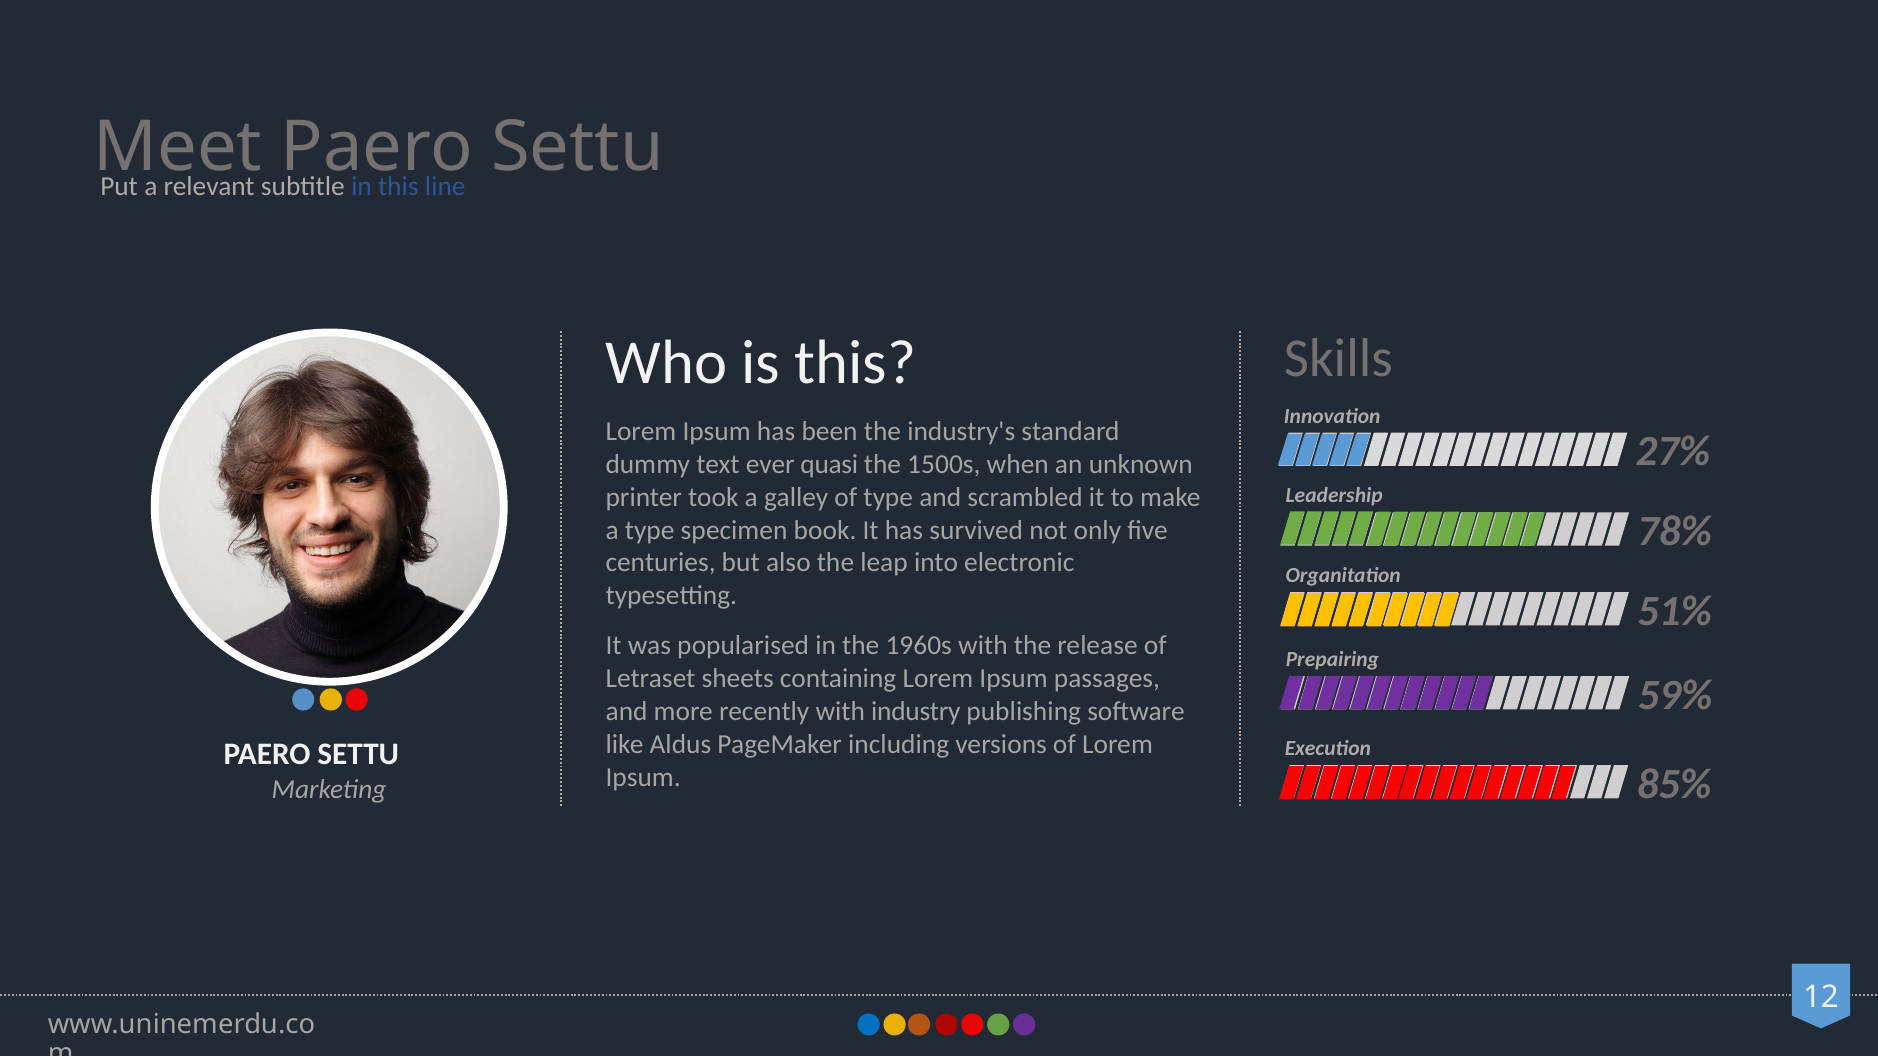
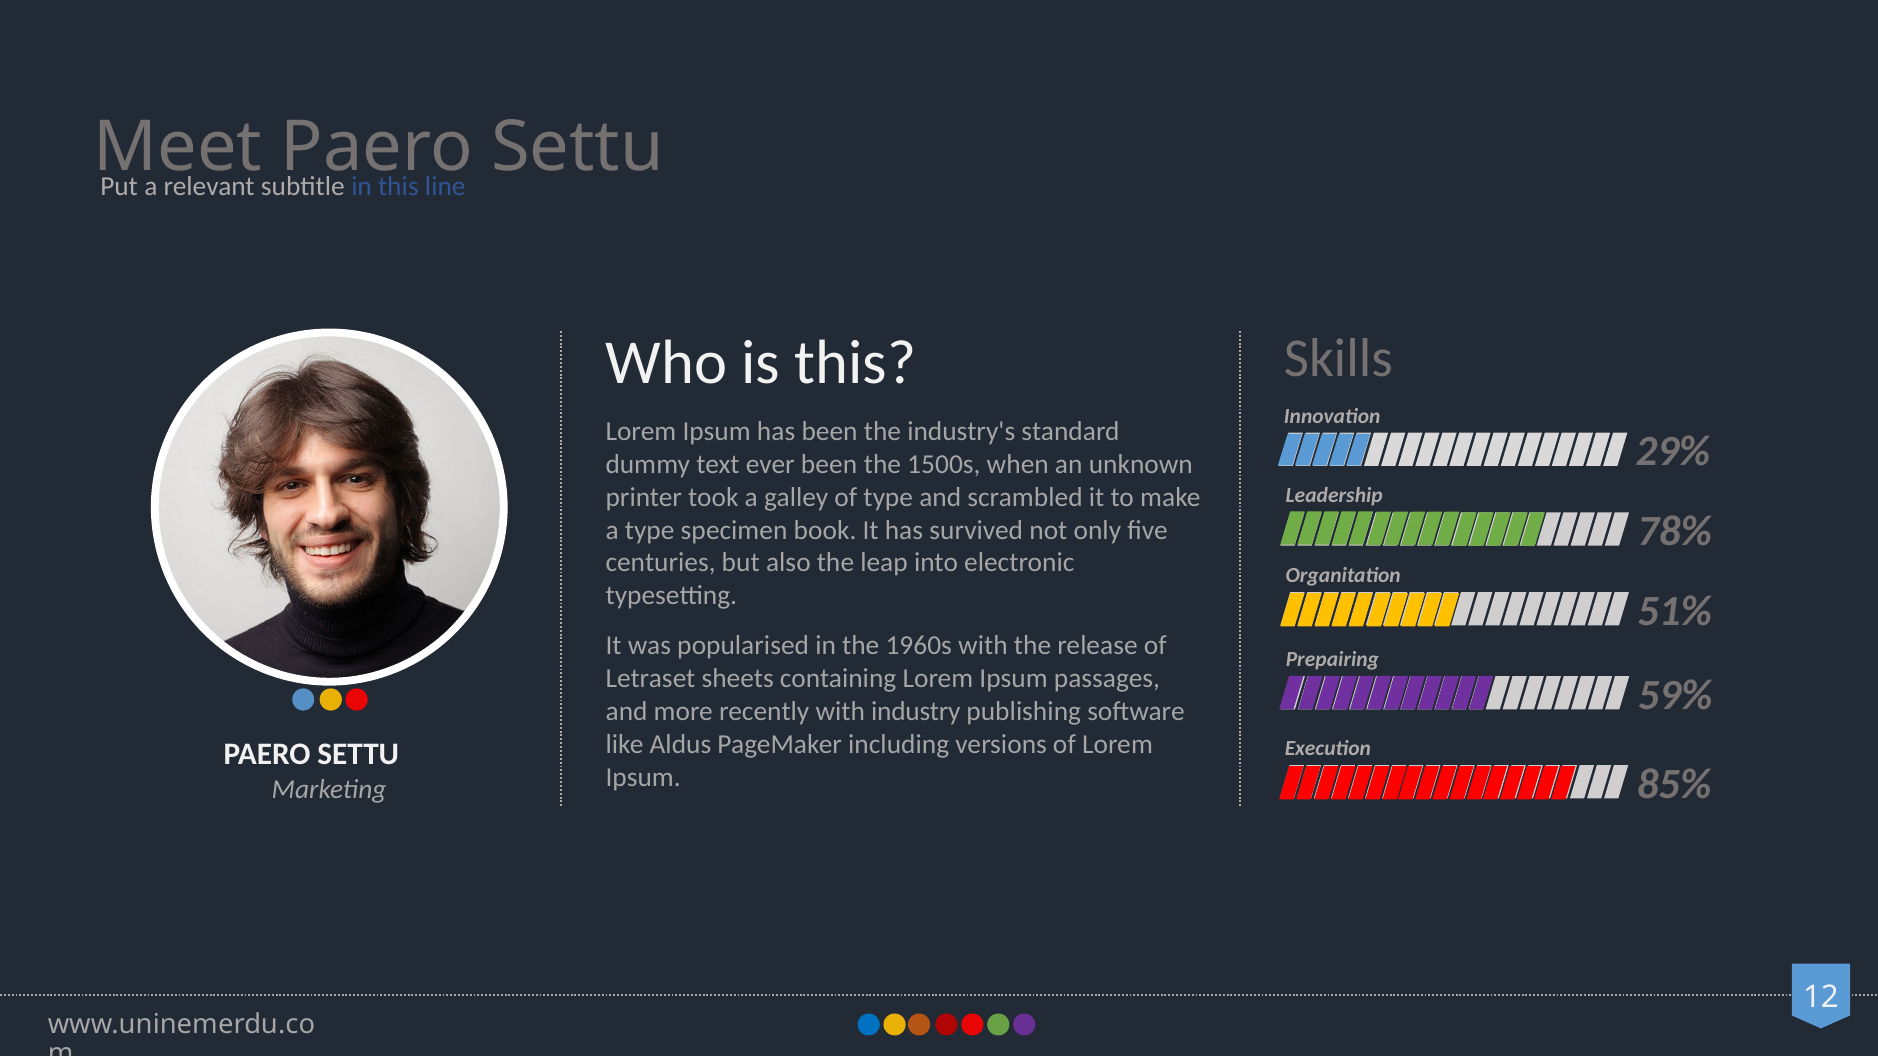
27%: 27% -> 29% (1673, 451)
ever quasi: quasi -> been (829, 464)
